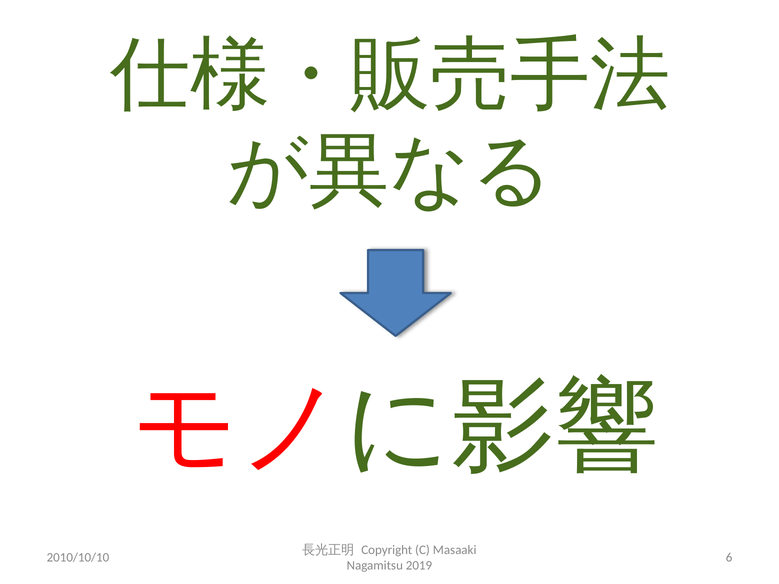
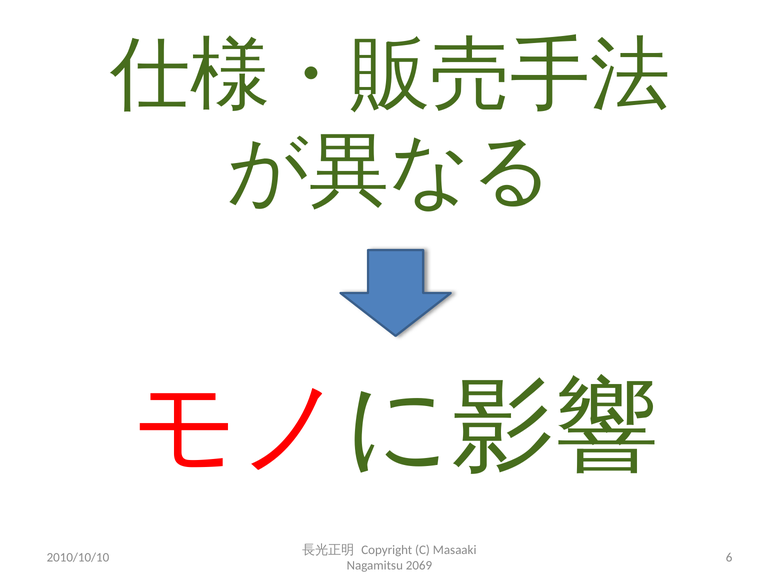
2019: 2019 -> 2069 (419, 566)
